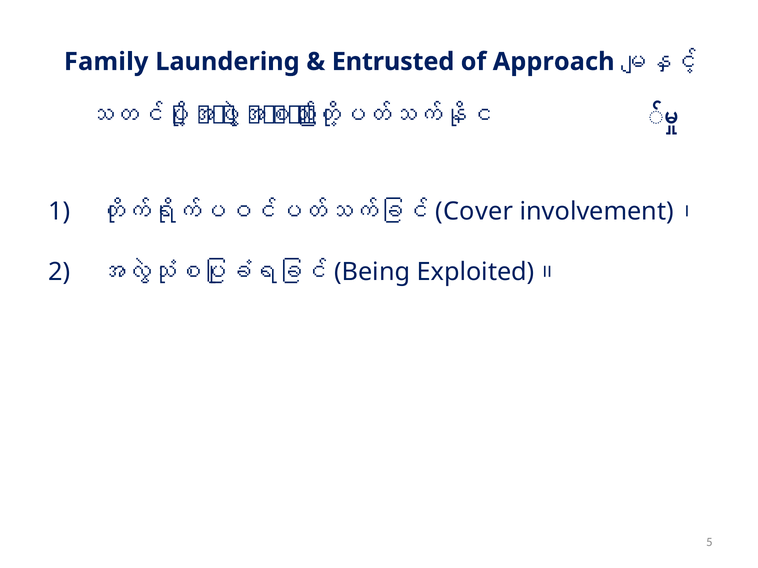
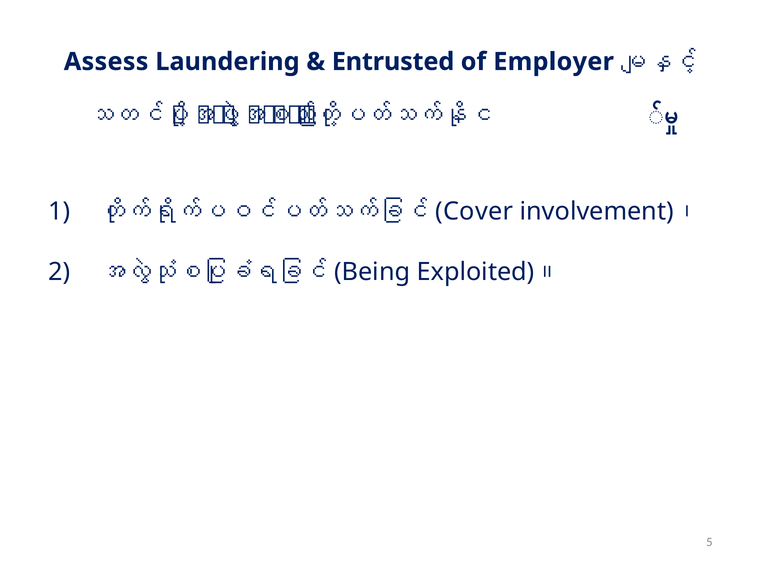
Family: Family -> Assess (106, 62)
Approach: Approach -> Employer (554, 62)
